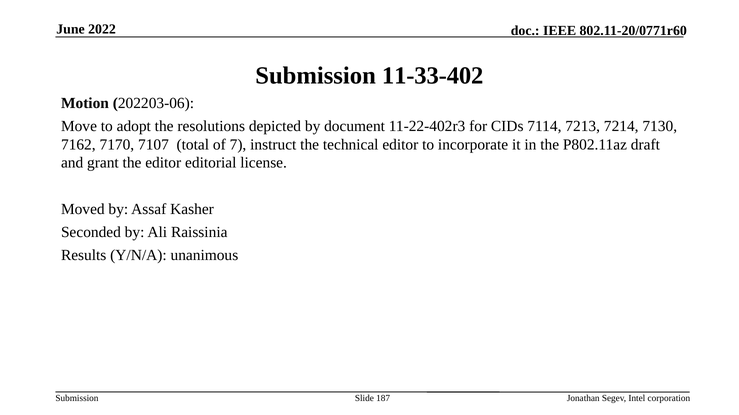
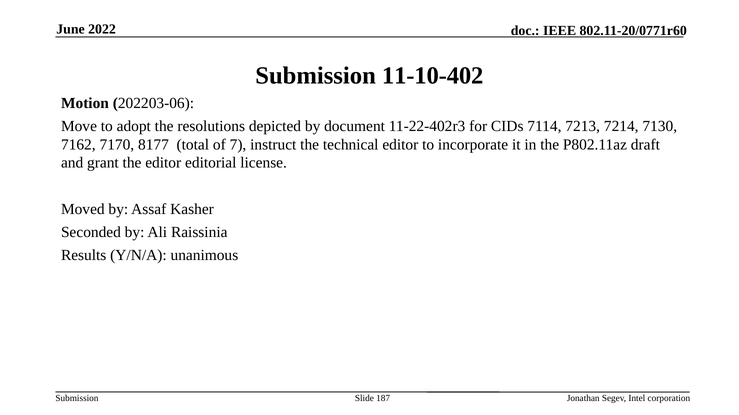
11-33-402: 11-33-402 -> 11-10-402 (433, 76)
7107: 7107 -> 8177 (153, 145)
